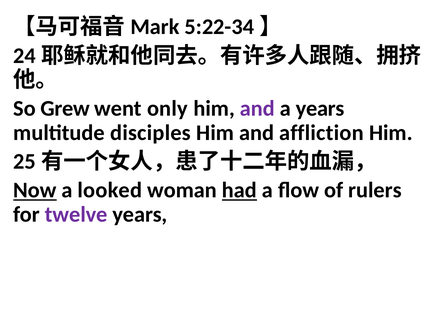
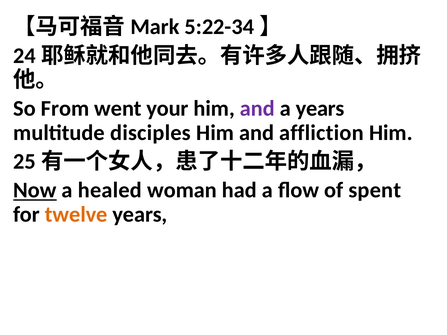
Grew: Grew -> From (65, 109)
only: only -> your (168, 109)
looked: looked -> healed (110, 190)
had underline: present -> none (239, 190)
rulers: rulers -> spent (375, 190)
twelve colour: purple -> orange (76, 215)
